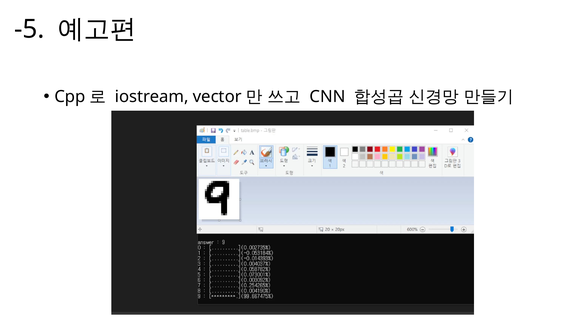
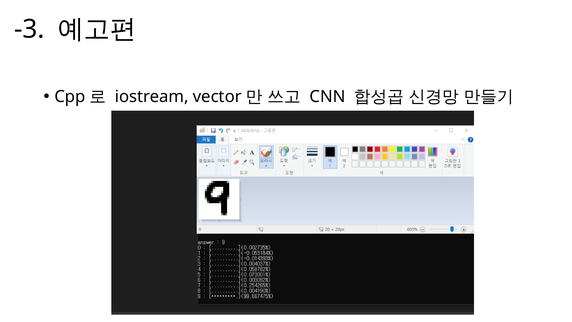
-5: -5 -> -3 (29, 29)
